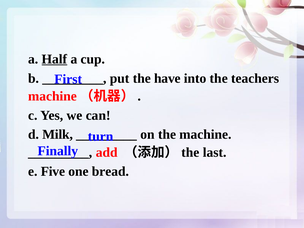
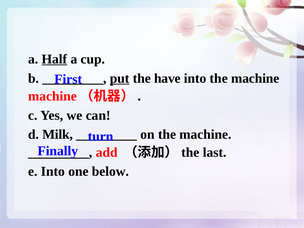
put underline: none -> present (120, 78)
into the teachers: teachers -> machine (255, 78)
e Five: Five -> Into (53, 172)
bread: bread -> below (110, 172)
